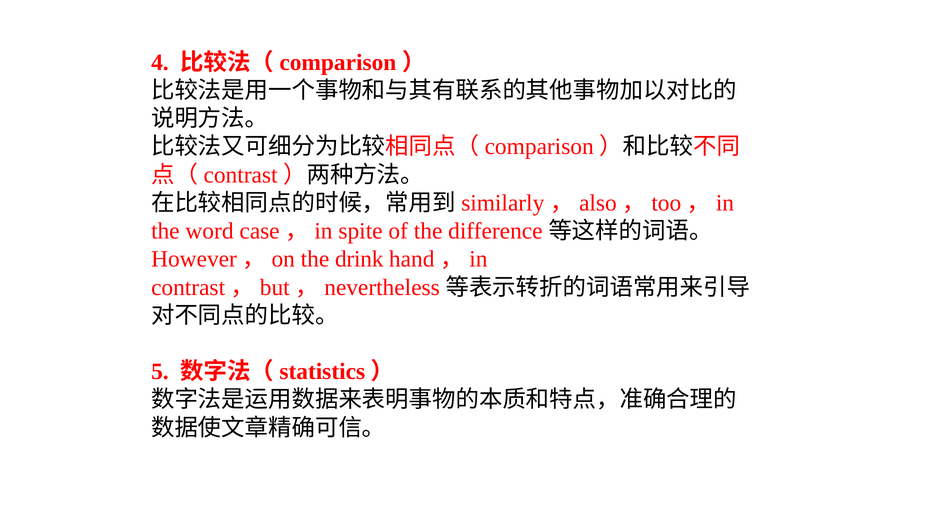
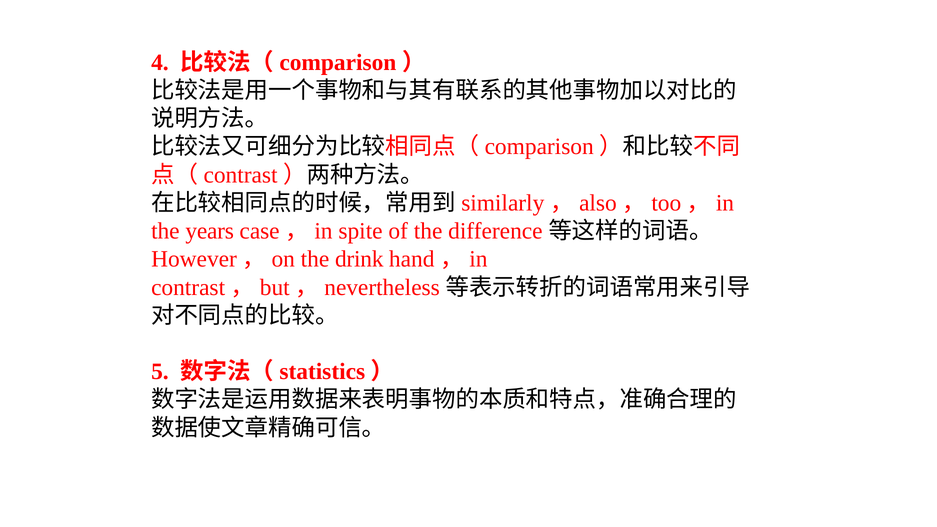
word: word -> years (210, 231)
